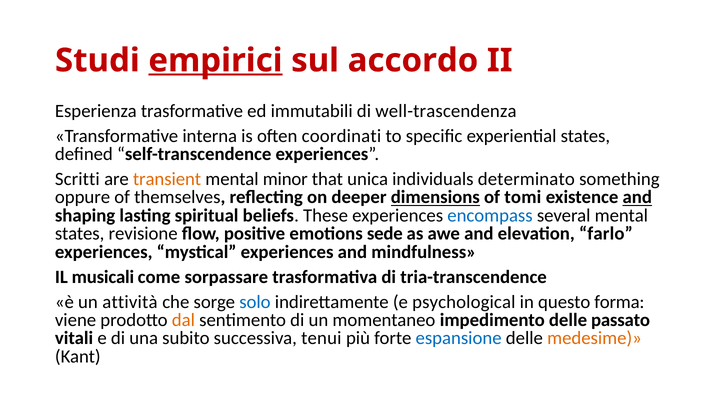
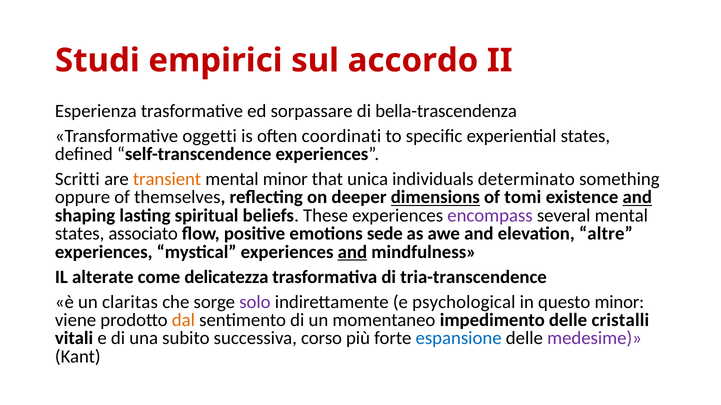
empirici underline: present -> none (215, 61)
immutabili: immutabili -> sorpassare (312, 111)
well-trascendenza: well-trascendenza -> bella-trascendenza (446, 111)
interna: interna -> oggetti (210, 136)
encompass colour: blue -> purple (490, 216)
revisione: revisione -> associato (143, 234)
farlo: farlo -> altre (606, 234)
and underline: none -> present (352, 252)
musicali: musicali -> alterate (103, 277)
sorpassare: sorpassare -> delicatezza (226, 277)
attività: attività -> claritas (130, 302)
solo colour: blue -> purple (255, 302)
questo forma: forma -> minor (619, 302)
passato: passato -> cristalli (620, 321)
tenui: tenui -> corso (322, 339)
medesime colour: orange -> purple (594, 339)
